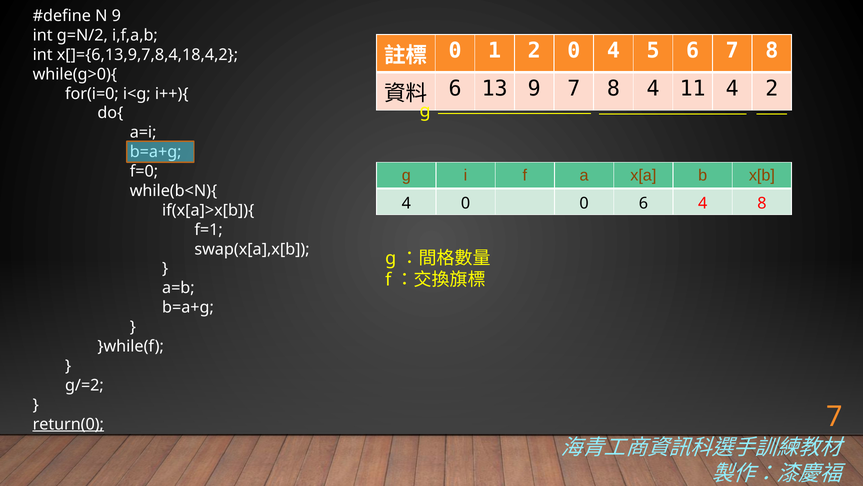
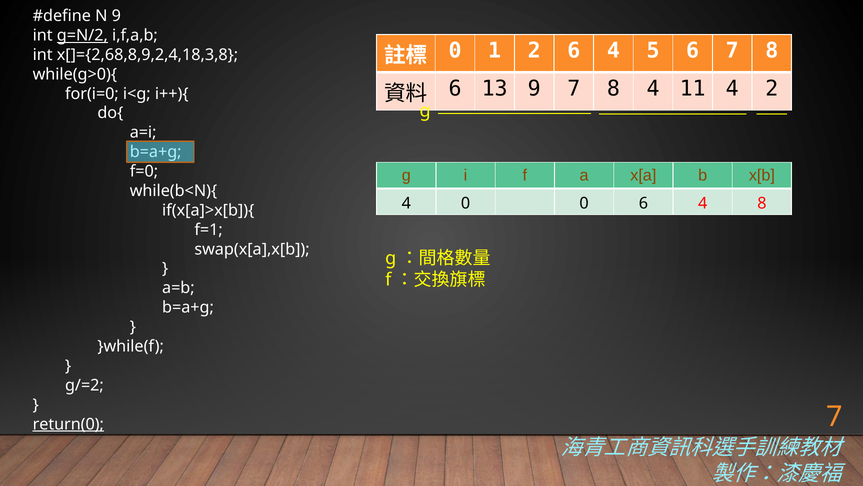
g=N/2 underline: none -> present (82, 35)
2 0: 0 -> 6 (574, 51)
x[]={6,13,9,7,8,4,18,4,2: x[]={6,13,9,7,8,4,18,4,2 -> x[]={2,68,8,9,2,4,18,3,8 (147, 55)
